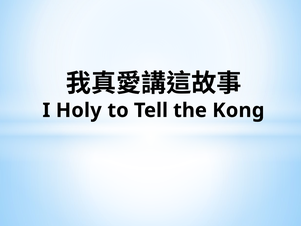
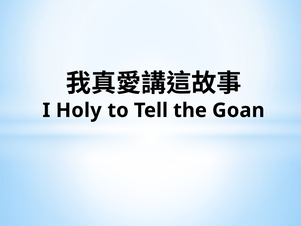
Kong: Kong -> Goan (238, 110)
